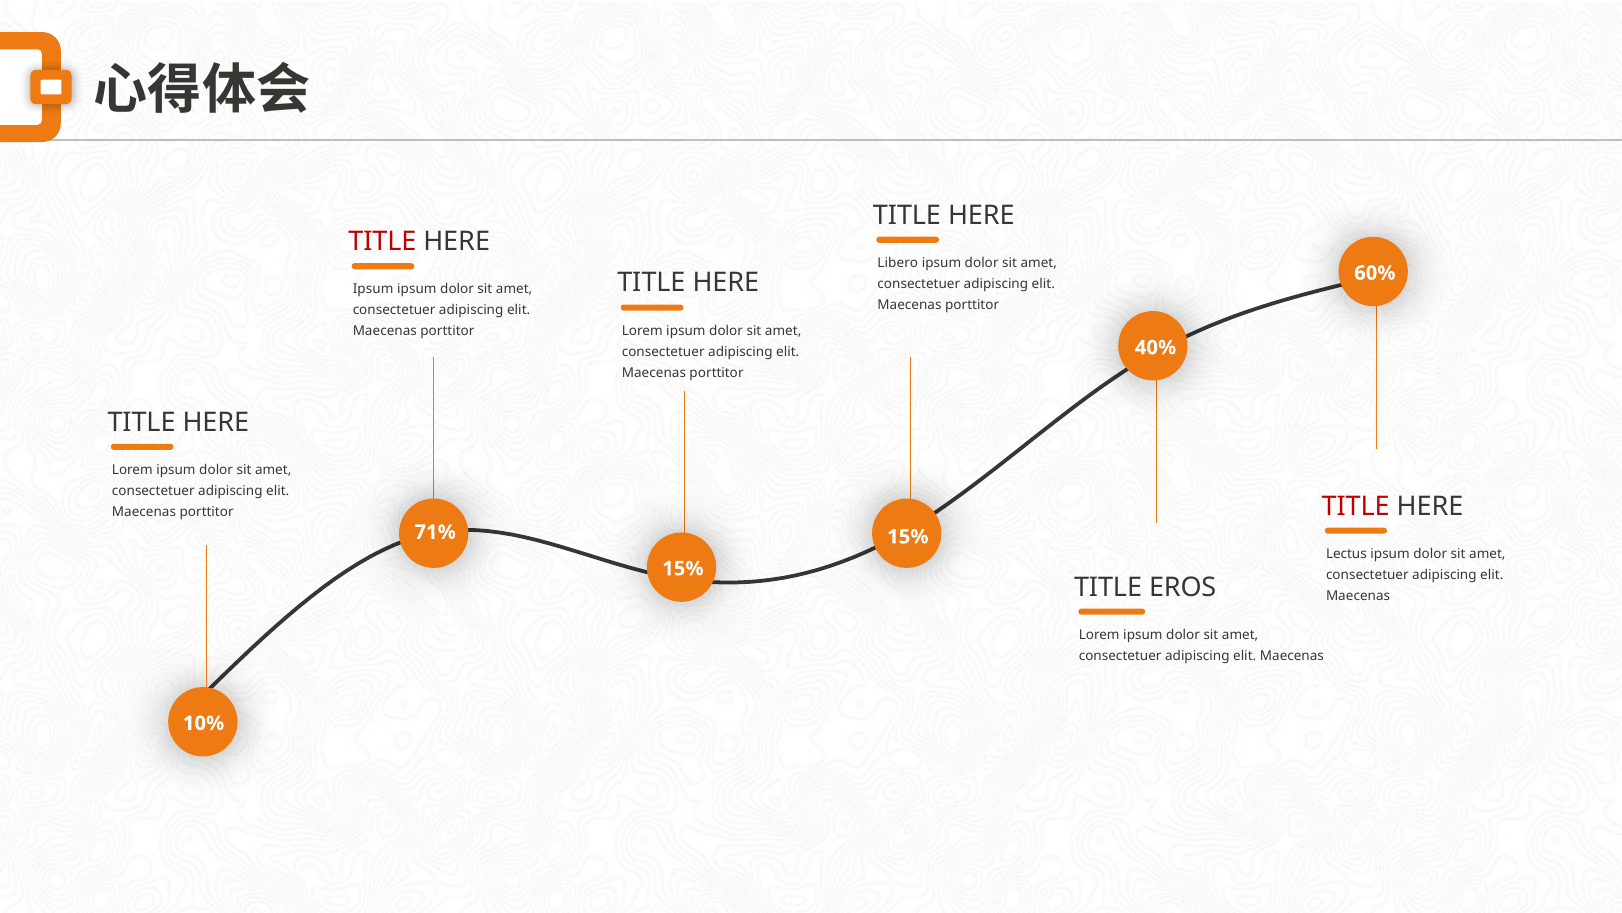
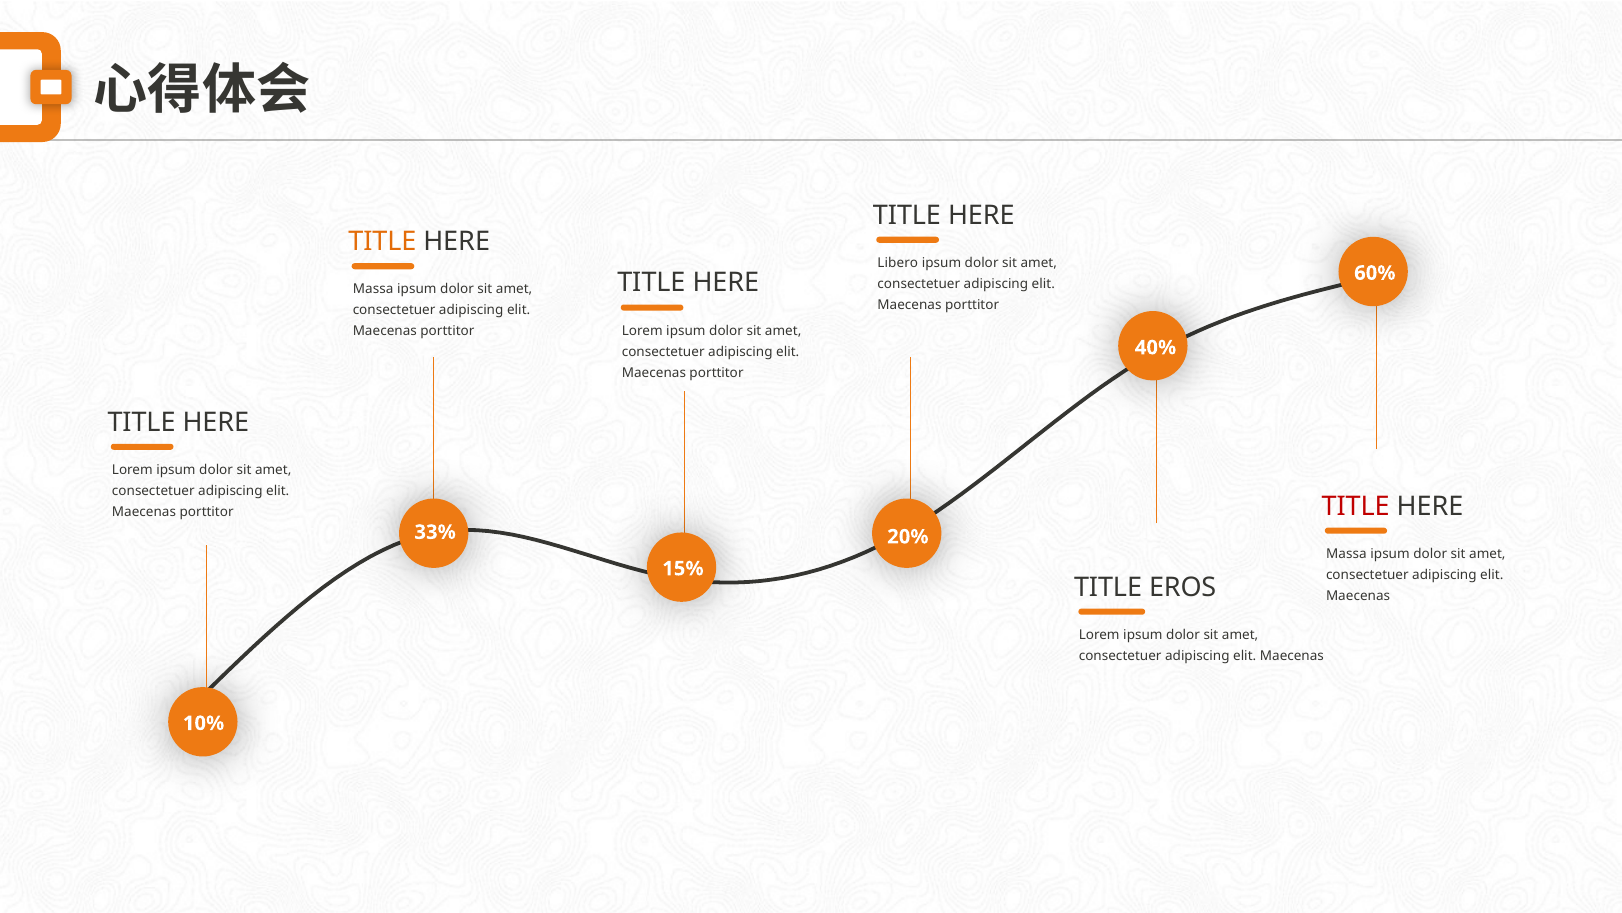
TITLE colour: red -> orange (382, 242)
Ipsum: Ipsum -> Massa (373, 289)
71%: 71% -> 33% (435, 532)
15%: 15% -> 20% (908, 536)
Lectus: Lectus -> Massa (1346, 553)
